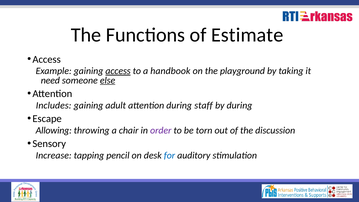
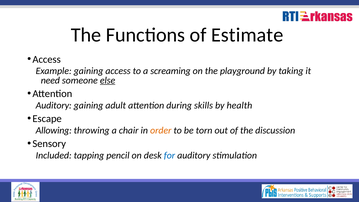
access underline: present -> none (118, 71)
handbook: handbook -> screaming (170, 71)
Includes: Includes -> Auditory (54, 105)
staff: staff -> skills (204, 105)
by during: during -> health (239, 105)
order colour: purple -> orange (161, 130)
Increase: Increase -> Included (54, 155)
